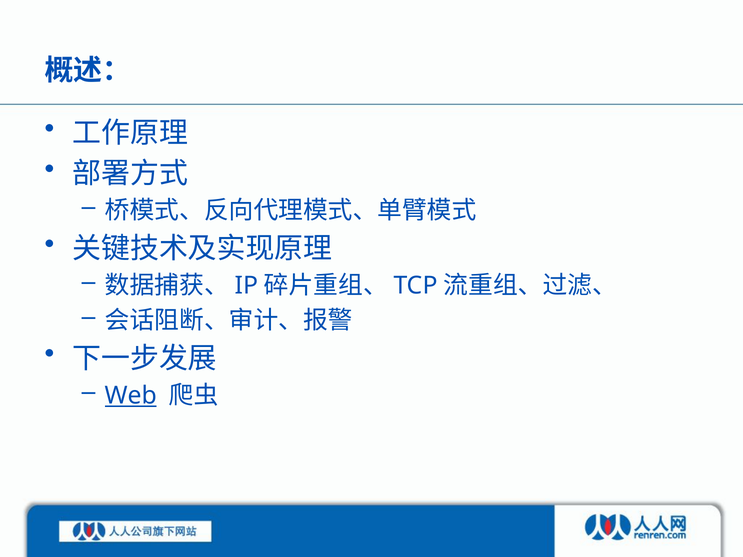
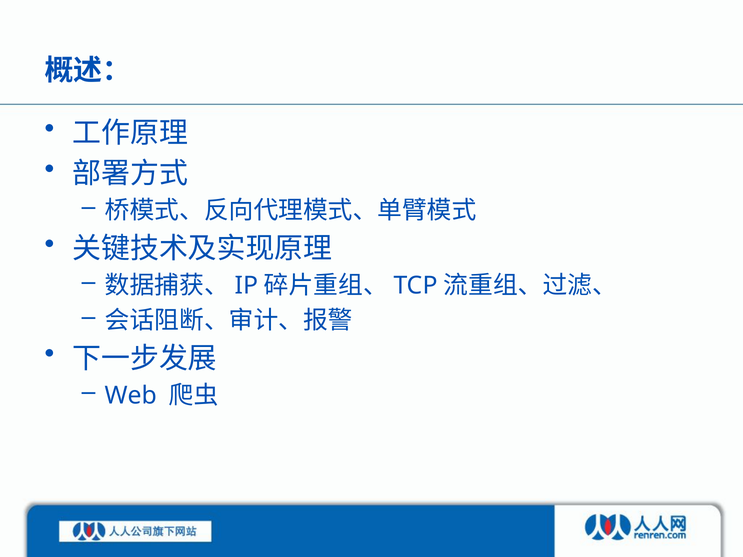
Web underline: present -> none (131, 396)
